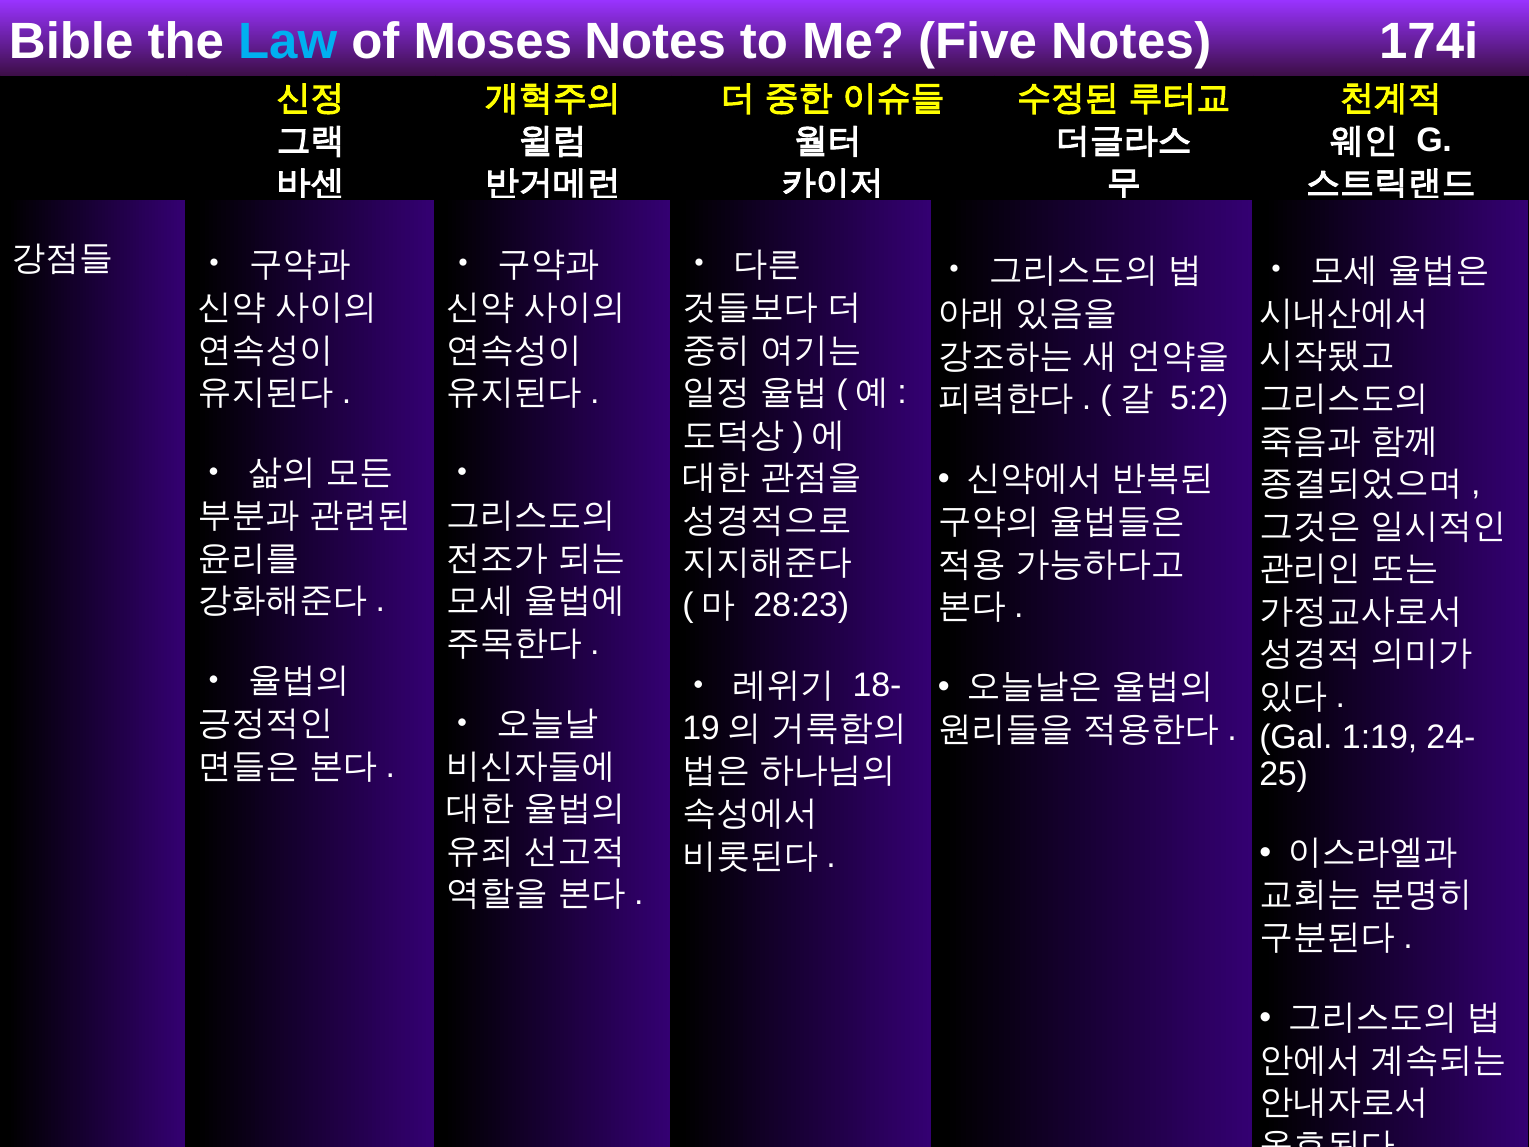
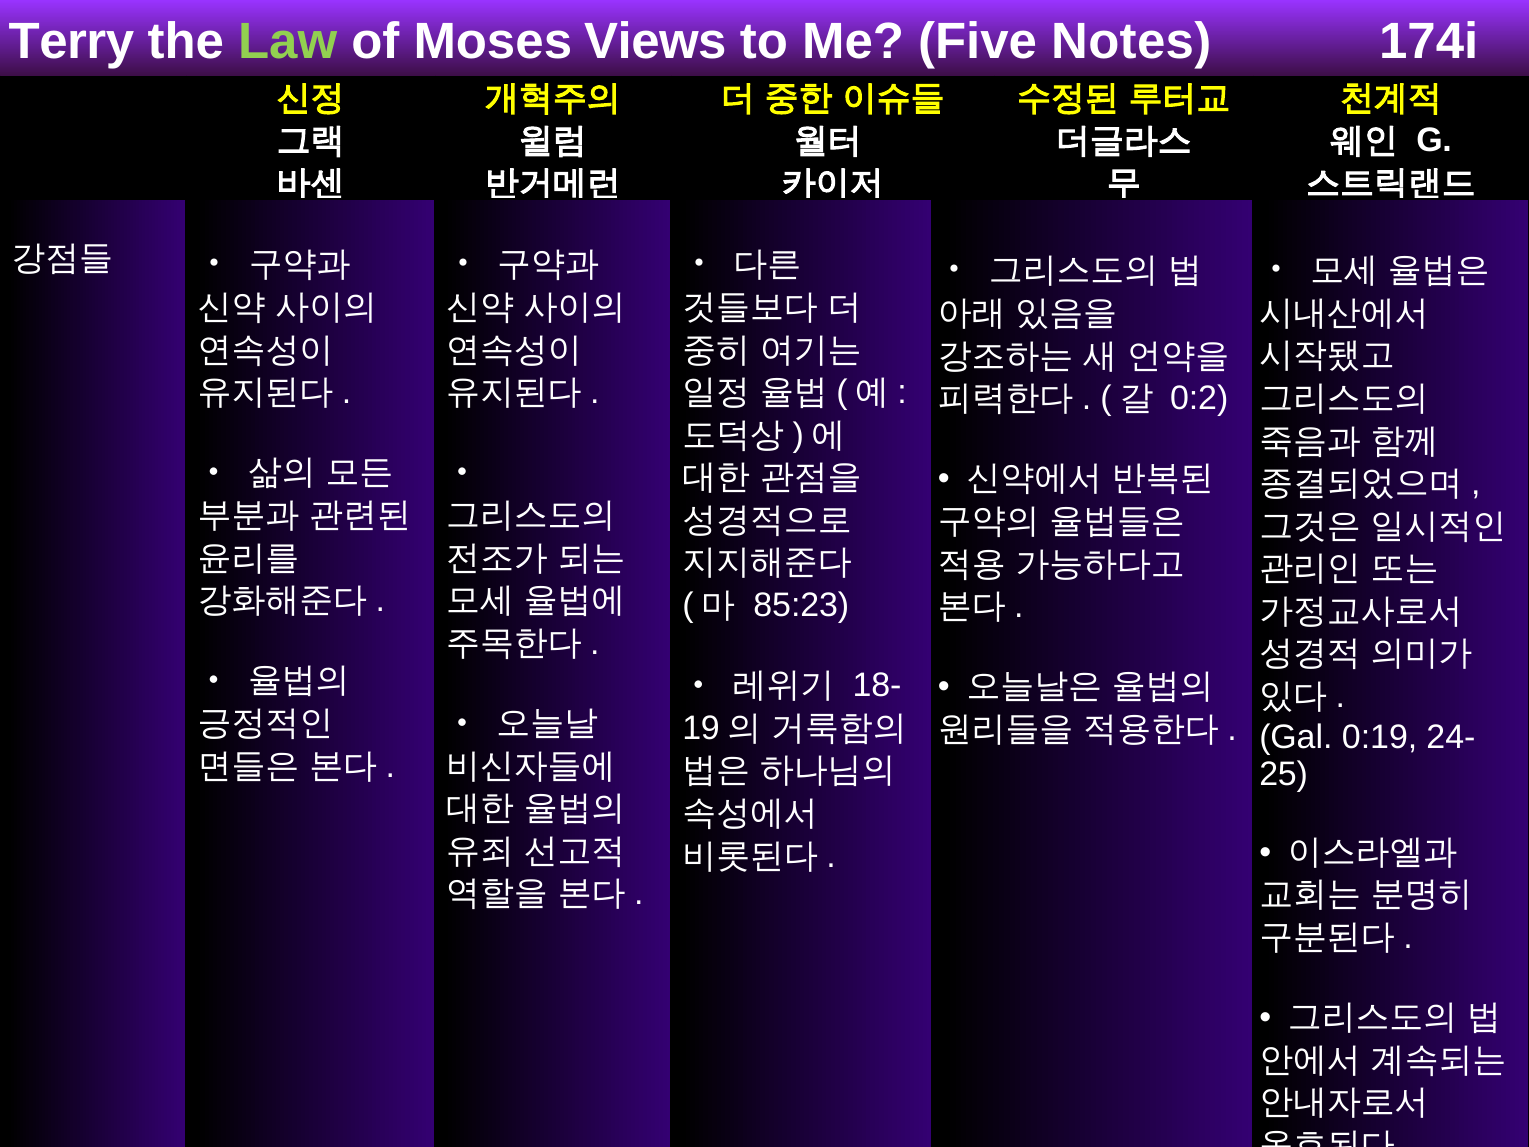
Bible: Bible -> Terry (71, 42)
Law colour: light blue -> light green (288, 42)
Moses Notes: Notes -> Views (655, 42)
5:2: 5:2 -> 0:2 (1199, 398)
28:23: 28:23 -> 85:23 (801, 605)
1:19: 1:19 -> 0:19 (1380, 737)
